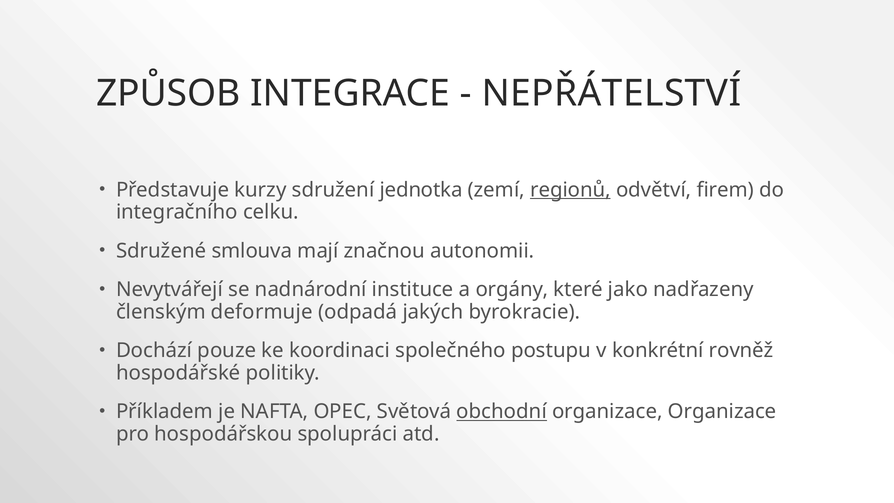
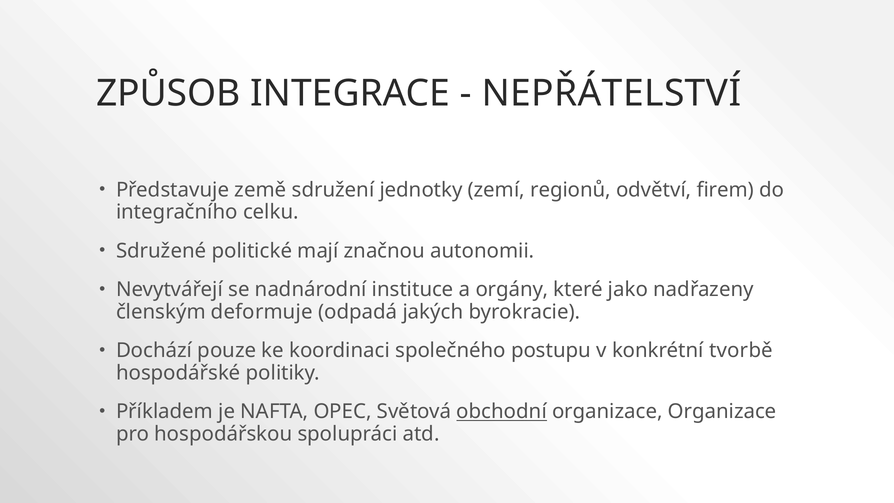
kurzy: kurzy -> země (260, 190)
jednotka: jednotka -> jednotky (421, 190)
regionů underline: present -> none (570, 190)
smlouva: smlouva -> politické (252, 251)
rovněž: rovněž -> tvorbě (741, 351)
